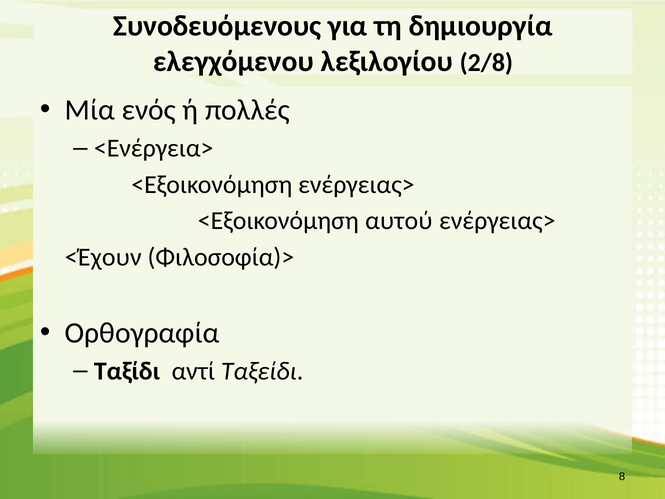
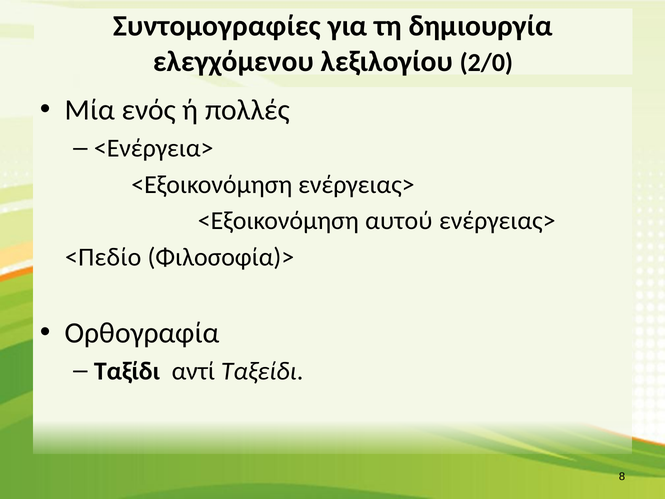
Συνοδευόμενους: Συνοδευόμενους -> Συντομογραφίες (217, 26)
2/8: 2/8 -> 2/0 (486, 63)
<Έχουν: <Έχουν -> <Πεδίο (103, 257)
